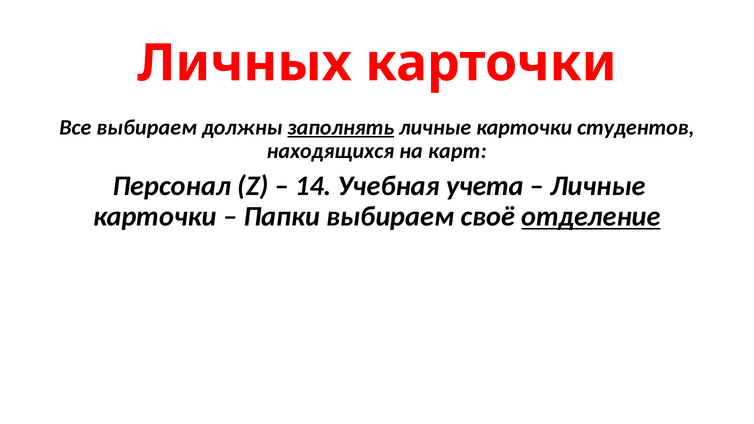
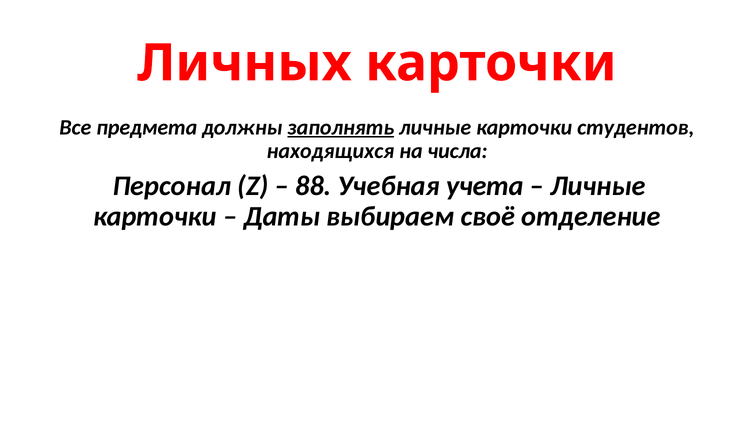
Все выбираем: выбираем -> предмета (147, 127)
карт: карт -> числа (458, 151)
14: 14 -> 88 (313, 186)
Папки: Папки -> Даты (282, 217)
отделение underline: present -> none (591, 217)
